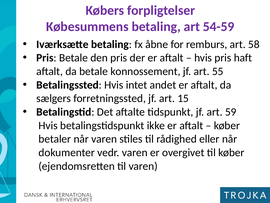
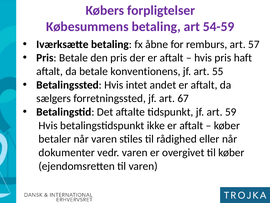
58: 58 -> 57 (254, 44)
konnossement: konnossement -> konventionens (145, 71)
15: 15 -> 67 (183, 98)
